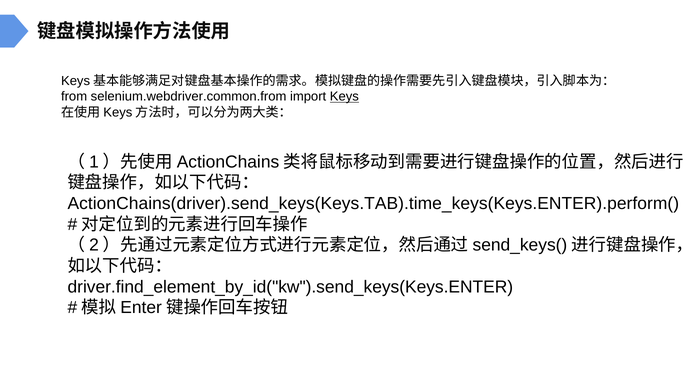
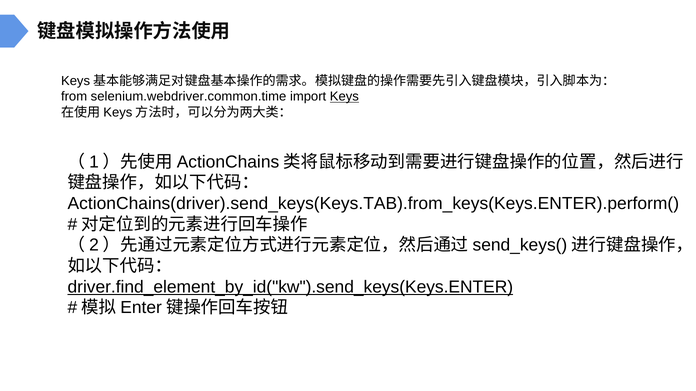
selenium.webdriver.common.from: selenium.webdriver.common.from -> selenium.webdriver.common.time (189, 97)
ActionChains(driver).send_keys(Keys.TAB).time_keys(Keys.ENTER).perform(: ActionChains(driver).send_keys(Keys.TAB).time_keys(Keys.ENTER).perform( -> ActionChains(driver).send_keys(Keys.TAB).from_keys(Keys.ENTER).perform( (373, 204)
driver.find_element_by_id("kw").send_keys(Keys.ENTER underline: none -> present (290, 287)
